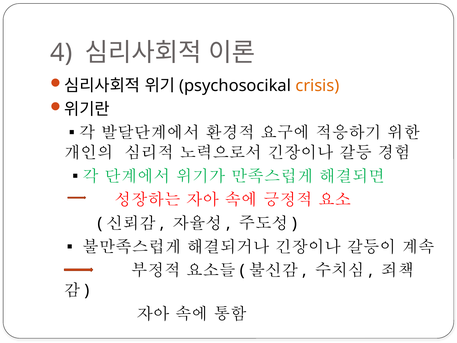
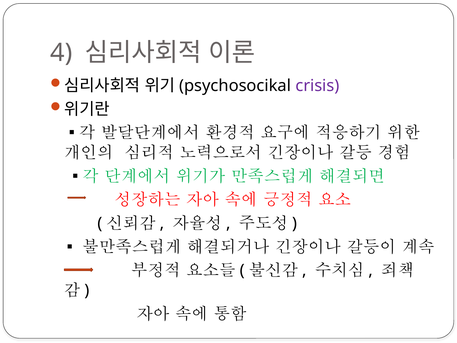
crisis colour: orange -> purple (317, 86)
